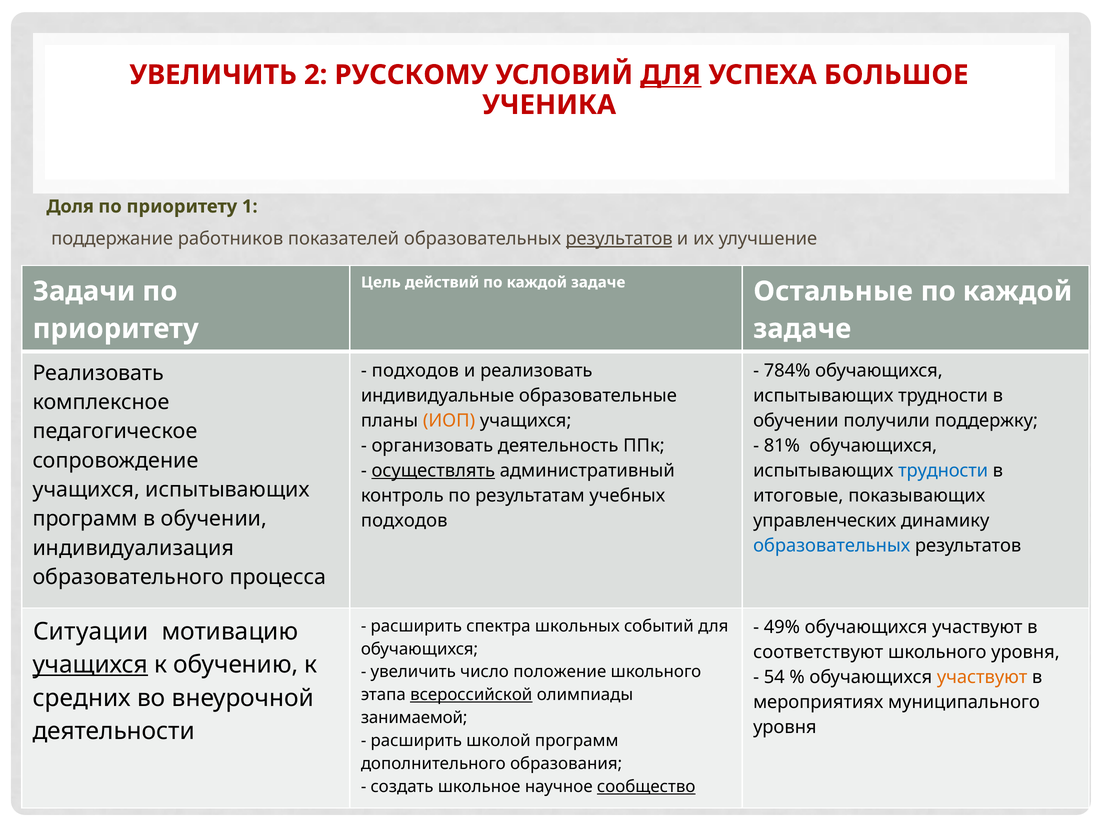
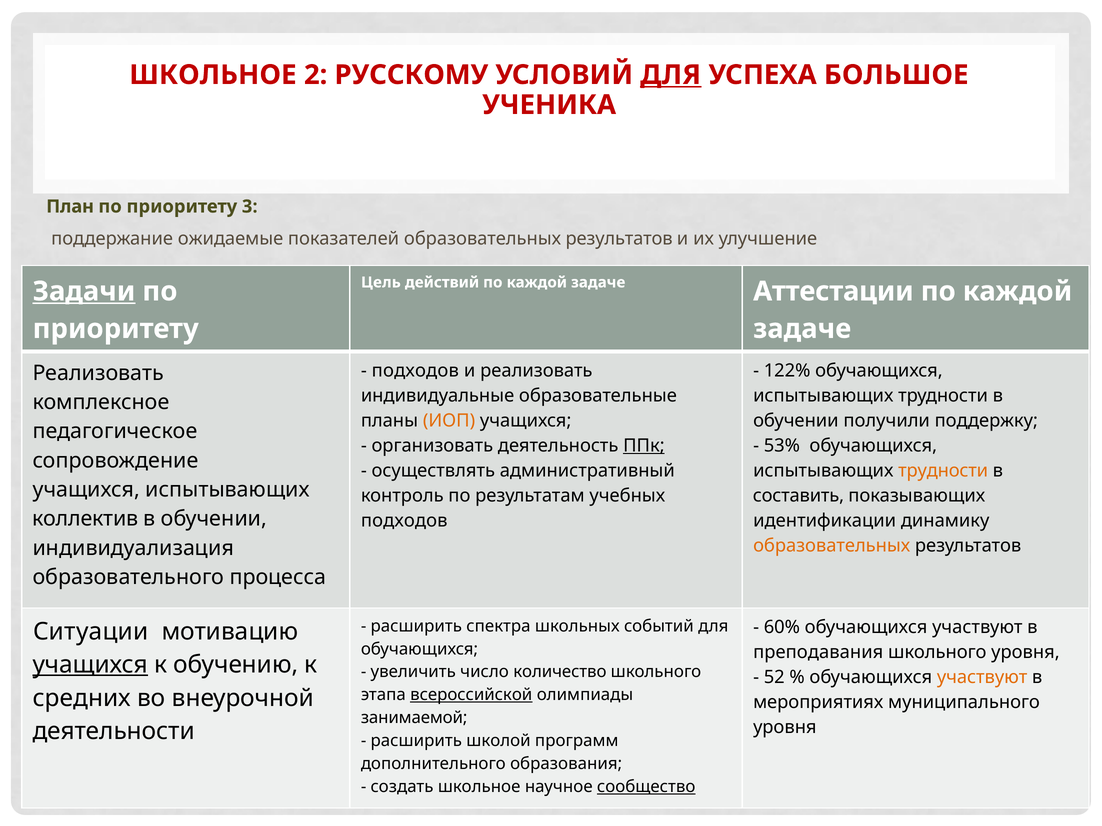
УВЕЛИЧИТЬ: УВЕЛИЧИТЬ -> ШКОЛЬНОЕ (213, 75)
Доля: Доля -> План (70, 207)
1: 1 -> 3 (250, 207)
работников: работников -> ожидаемые (231, 239)
результатов underline: present -> none (619, 239)
Остальные: Остальные -> Аттестации (833, 292)
Задачи underline: none -> present (84, 292)
784%: 784% -> 122% (787, 371)
ППк underline: none -> present (644, 446)
81%: 81% -> 53% (782, 446)
осуществлять underline: present -> none (433, 471)
трудности colour: blue -> orange (943, 471)
итоговые: итоговые -> составить (798, 496)
программ: программ -> коллектив (85, 519)
управленческих: управленческих -> идентификации (825, 521)
образовательных colour: blue -> orange (832, 546)
49%: 49% -> 60% (782, 628)
соответствуют: соответствуют -> преподавания (818, 653)
положение: положение -> количество (560, 672)
54: 54 -> 52 (774, 678)
